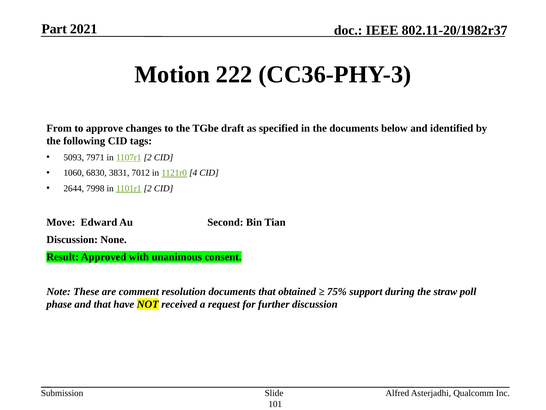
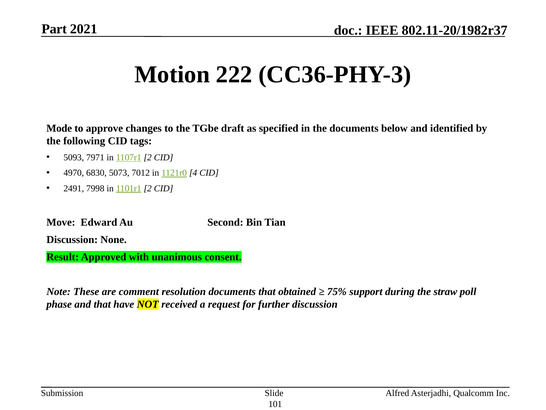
From: From -> Mode (59, 128)
1060: 1060 -> 4970 (74, 173)
3831: 3831 -> 5073 (119, 173)
2644: 2644 -> 2491 (74, 188)
